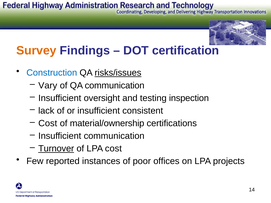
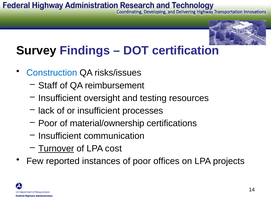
Survey colour: orange -> black (36, 51)
risks/issues underline: present -> none (118, 73)
Vary: Vary -> Staff (48, 86)
QA communication: communication -> reimbursement (115, 86)
inspection: inspection -> resources (189, 98)
consistent: consistent -> processes (143, 111)
Cost: Cost -> Poor (48, 123)
